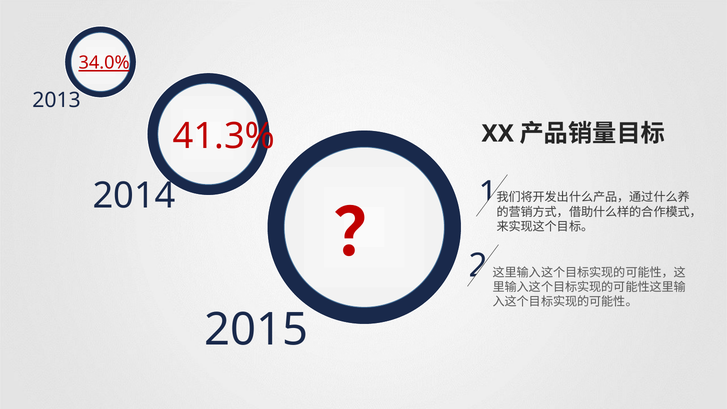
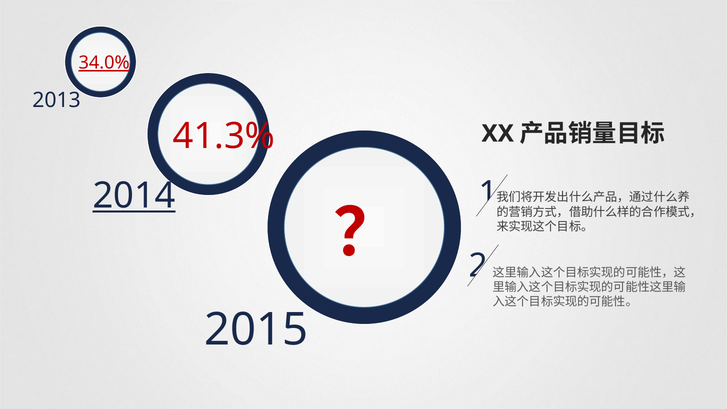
2014 underline: none -> present (134, 196)
